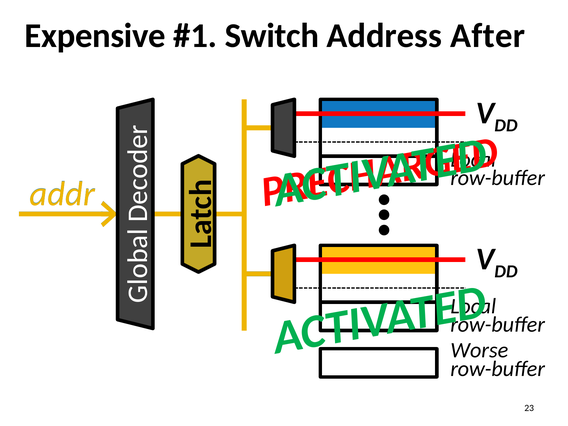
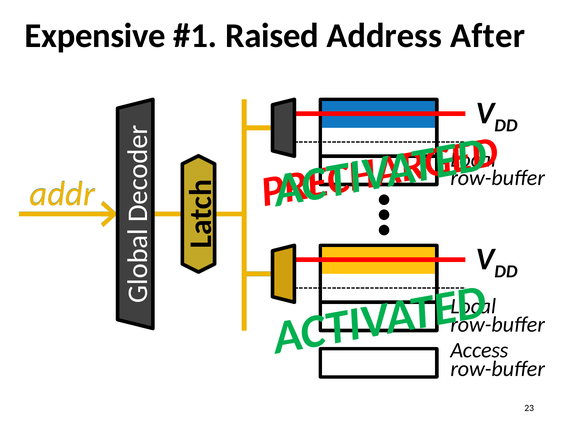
Switch: Switch -> Raised (272, 36)
Worse: Worse -> Access (479, 350)
